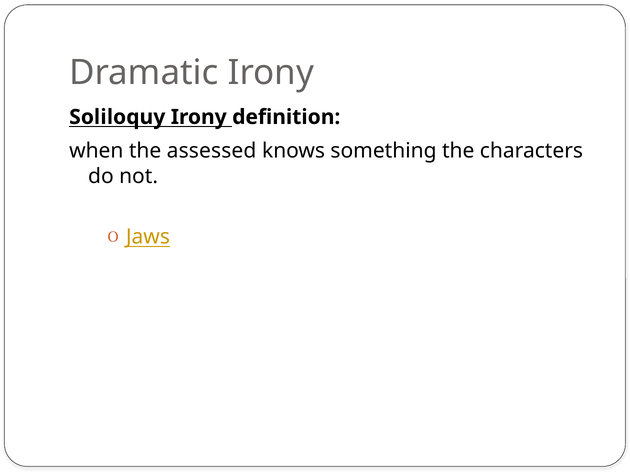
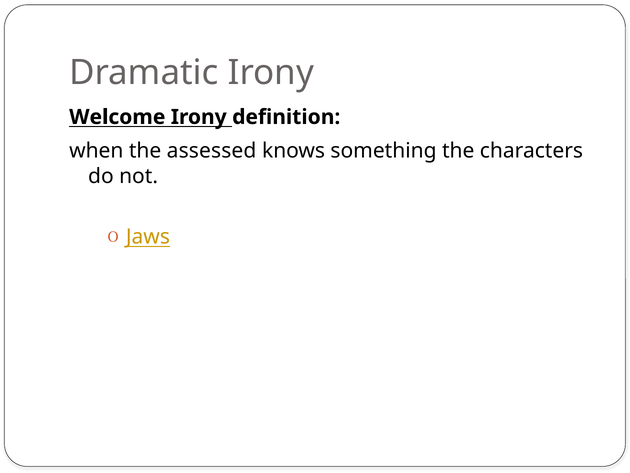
Soliloquy: Soliloquy -> Welcome (117, 117)
